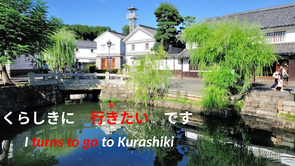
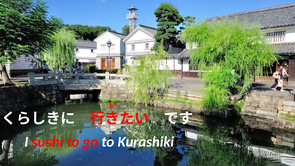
turns: turns -> sushi (47, 142)
